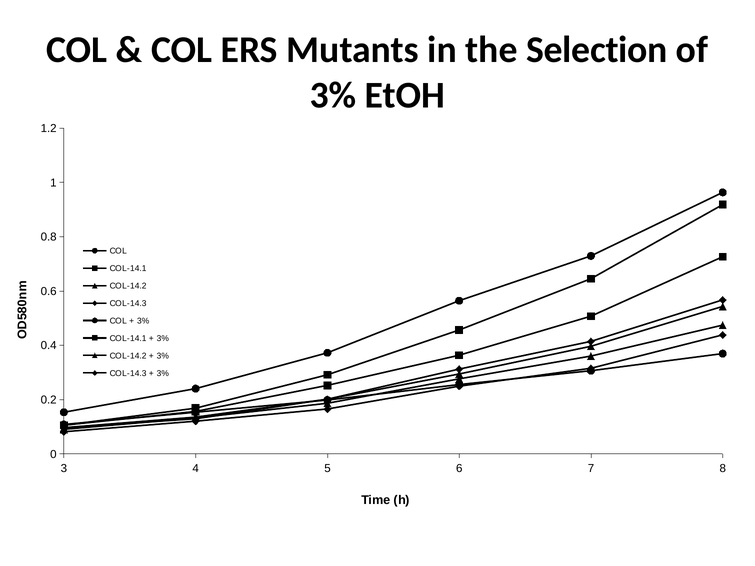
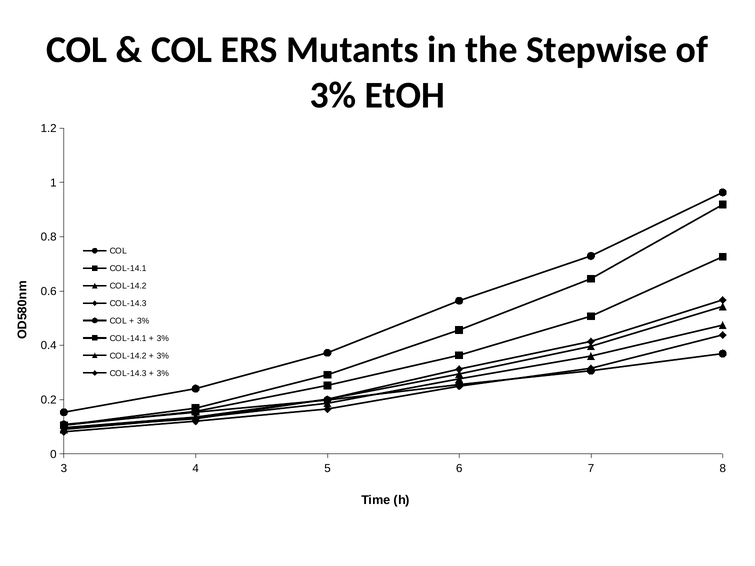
Selection: Selection -> Stepwise (597, 50)
